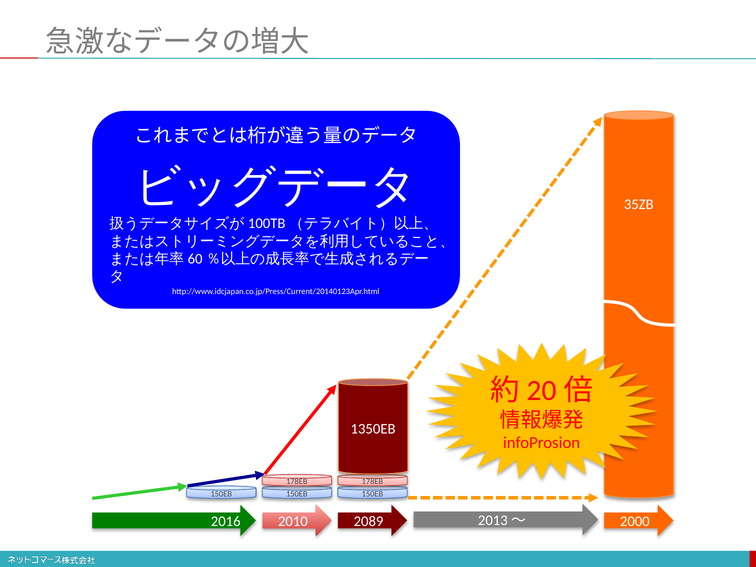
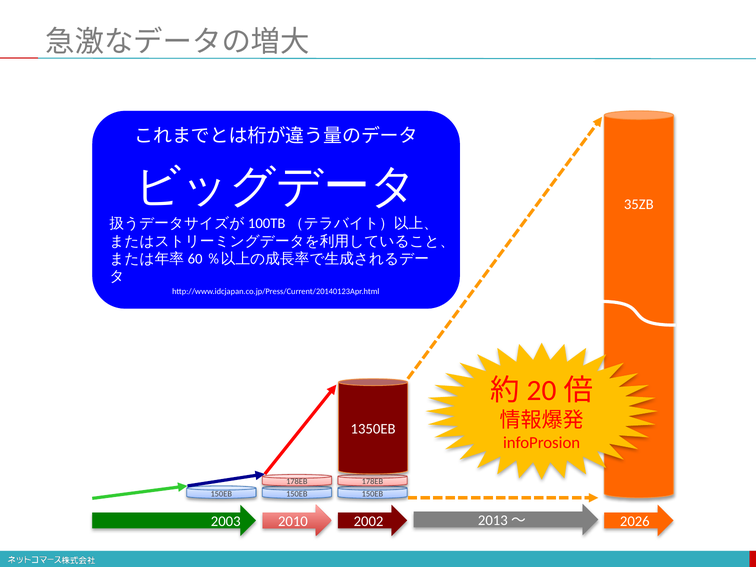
2016: 2016 -> 2003 (226, 521)
2089: 2089 -> 2002 (369, 521)
2000: 2000 -> 2026 (635, 521)
